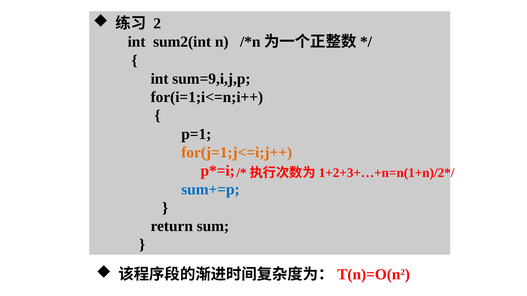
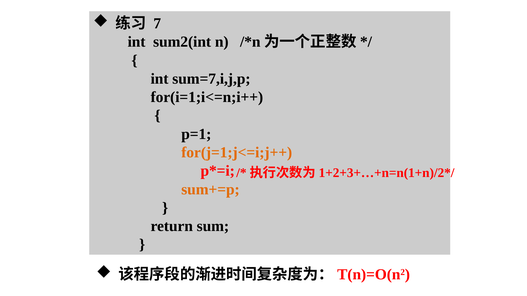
2: 2 -> 7 (157, 23)
sum=9,i,j,p: sum=9,i,j,p -> sum=7,i,j,p (211, 79)
sum+=p colour: blue -> orange (210, 190)
